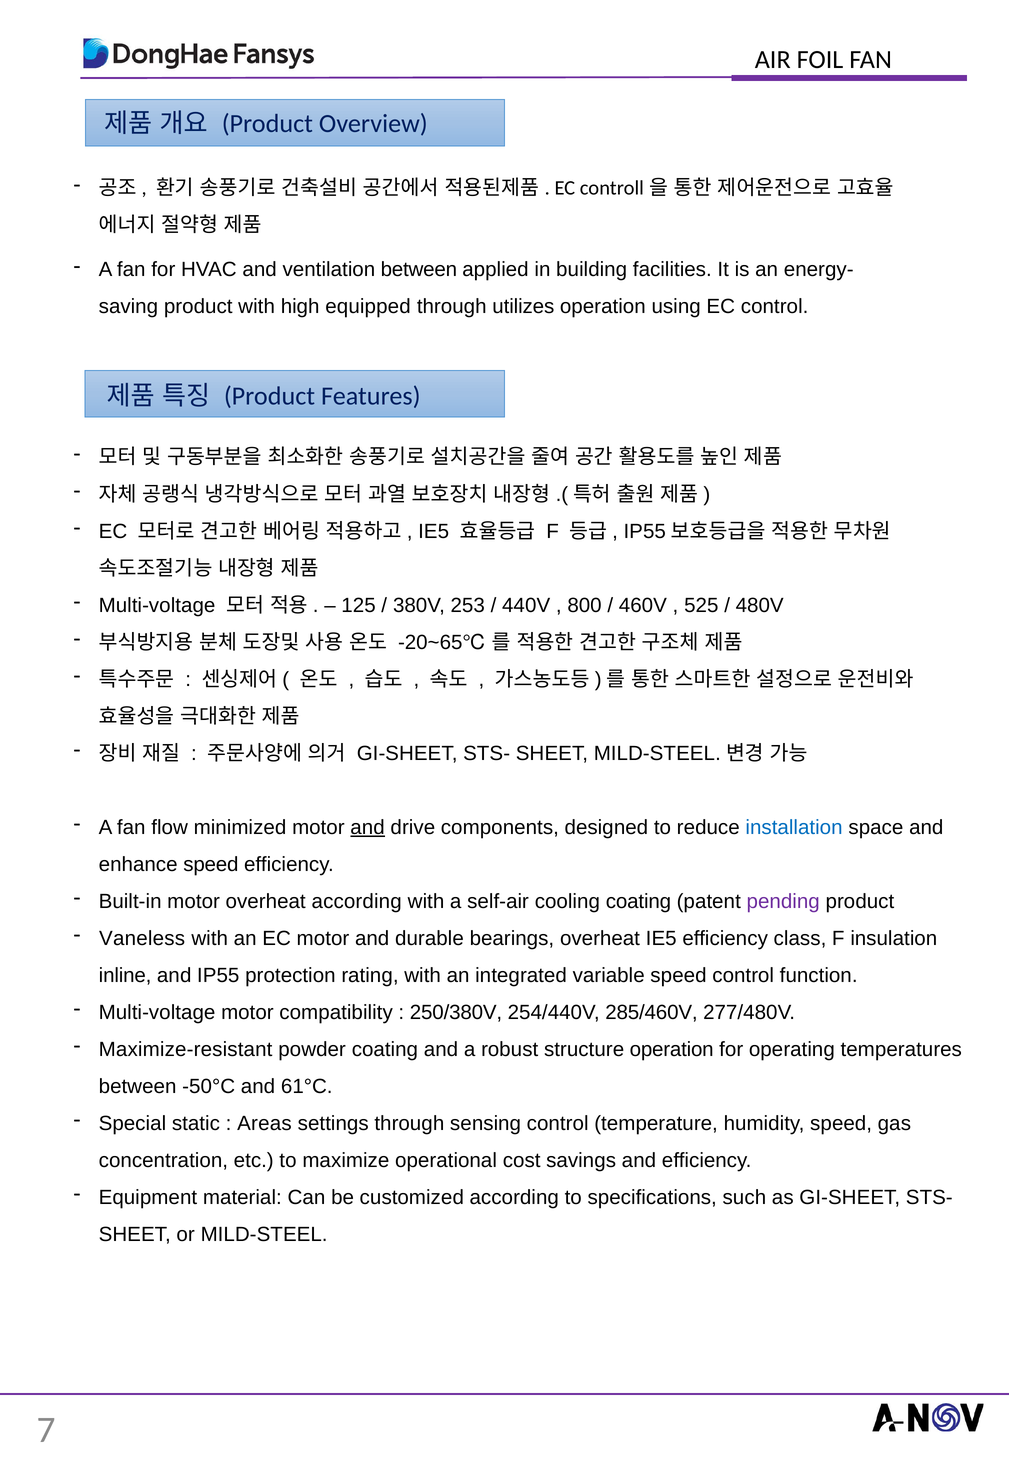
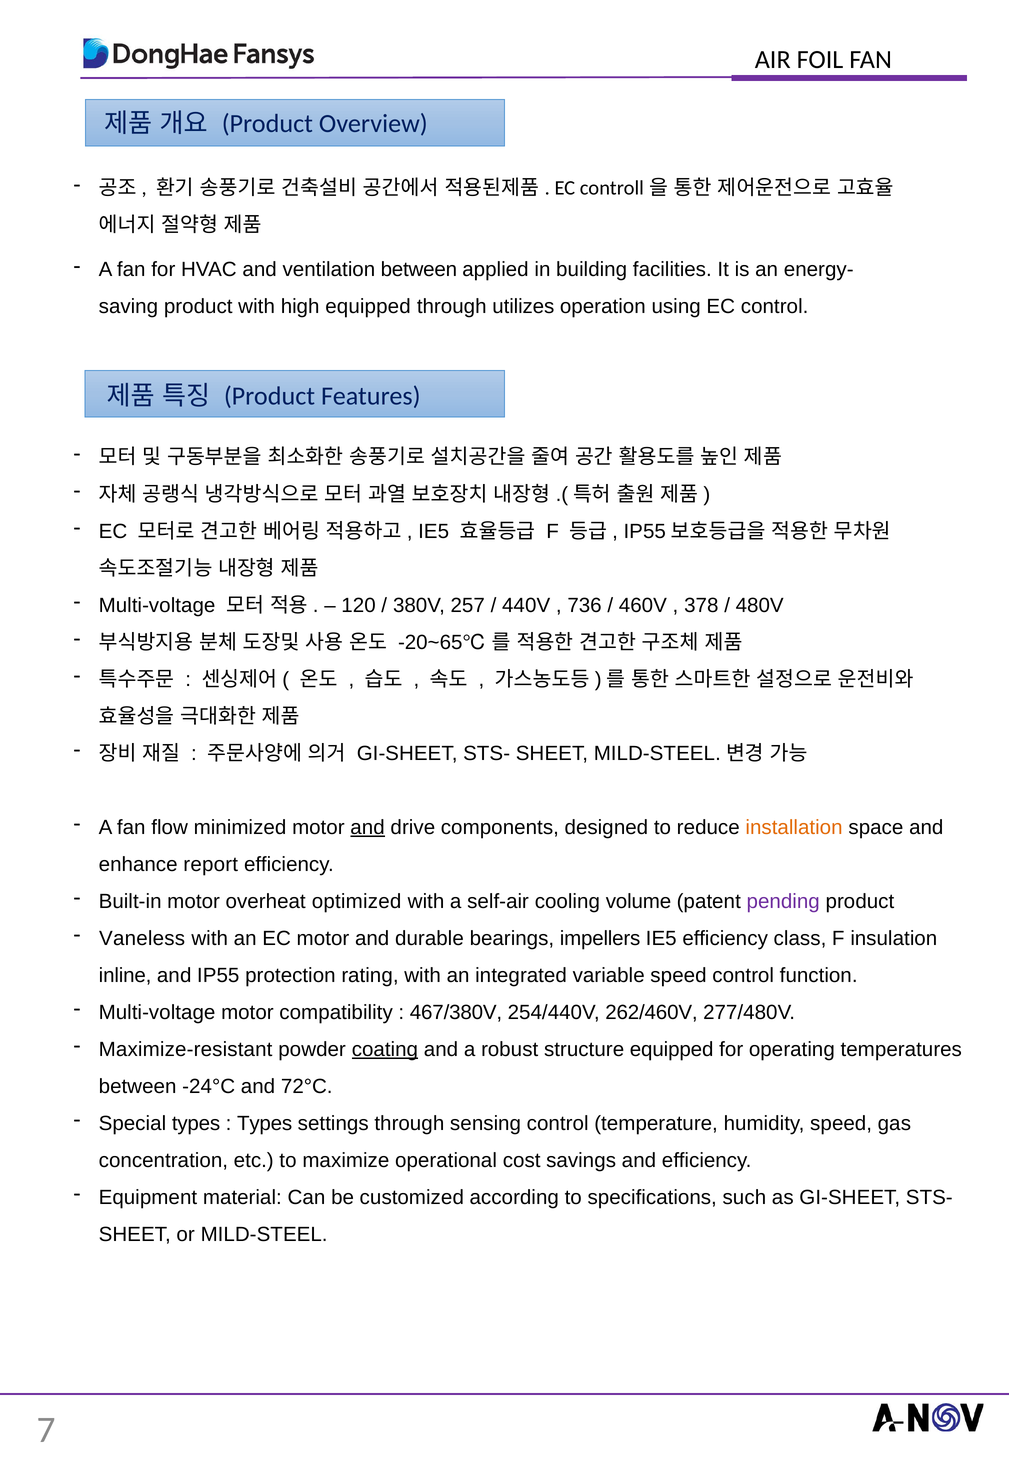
125: 125 -> 120 (359, 605)
253: 253 -> 257 (468, 605)
800: 800 -> 736 (585, 605)
525: 525 -> 378 (701, 605)
installation colour: blue -> orange (794, 828)
enhance speed: speed -> report (211, 865)
overheat according: according -> optimized (357, 902)
cooling coating: coating -> volume (638, 902)
bearings overheat: overheat -> impellers (600, 939)
250/380V: 250/380V -> 467/380V (456, 1013)
285/460V: 285/460V -> 262/460V (651, 1013)
coating underline: none -> present (385, 1050)
structure operation: operation -> equipped (672, 1050)
-50°C: -50°C -> -24°C (209, 1087)
61°C: 61°C -> 72°C (307, 1087)
Special static: static -> types (196, 1124)
Areas: Areas -> Types (265, 1124)
